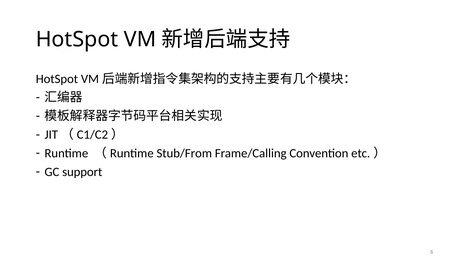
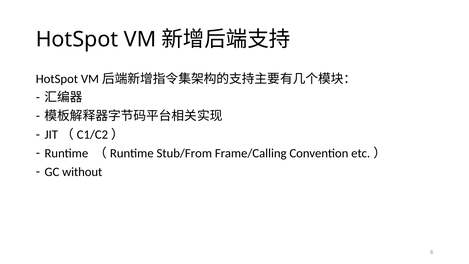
support: support -> without (82, 172)
